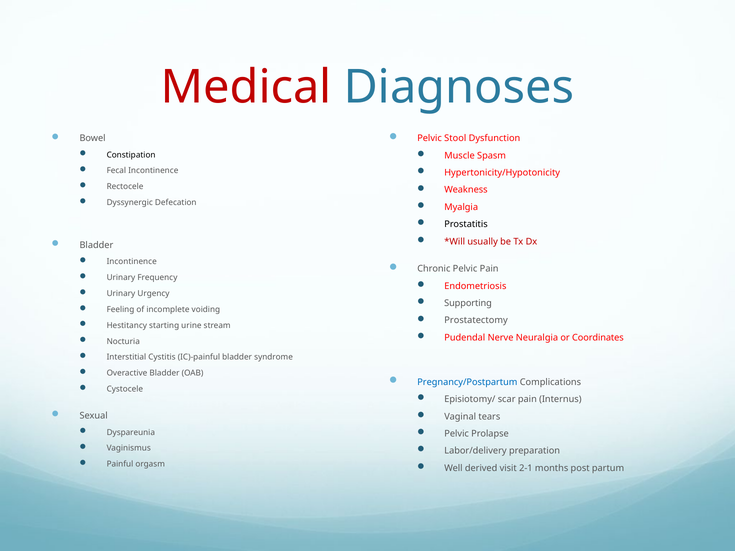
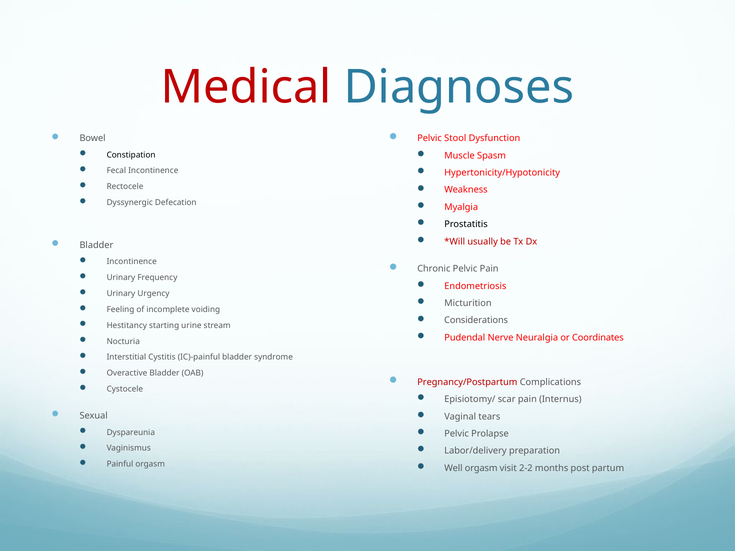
Supporting: Supporting -> Micturition (468, 303)
Prostatectomy: Prostatectomy -> Considerations (476, 321)
Pregnancy/Postpartum colour: blue -> red (467, 382)
Well derived: derived -> orgasm (481, 468)
2-1: 2-1 -> 2-2 (526, 468)
